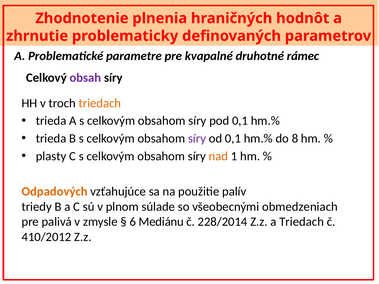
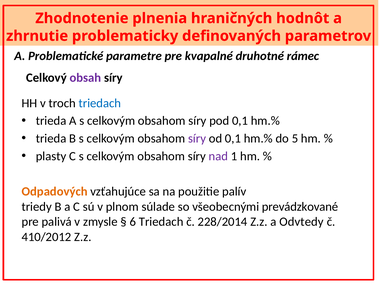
triedach colour: orange -> blue (100, 103)
8: 8 -> 5 (295, 139)
nad colour: orange -> purple (218, 156)
obmedzeniach: obmedzeniach -> prevádzkované (300, 207)
6 Mediánu: Mediánu -> Triedach (161, 222)
a Triedach: Triedach -> Odvtedy (302, 222)
